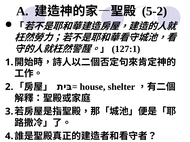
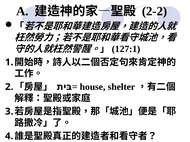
5-2: 5-2 -> 2-2 (155, 11)
